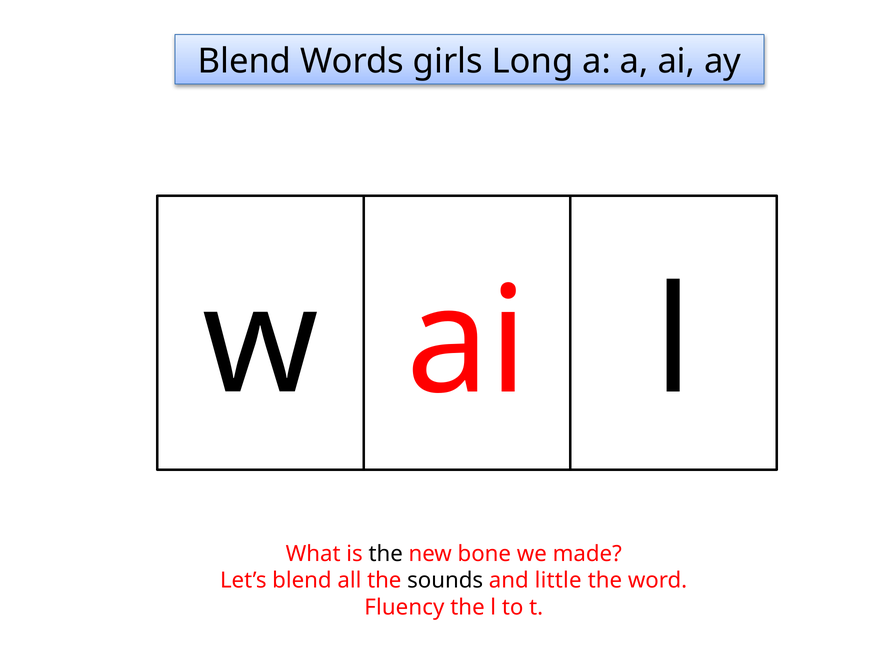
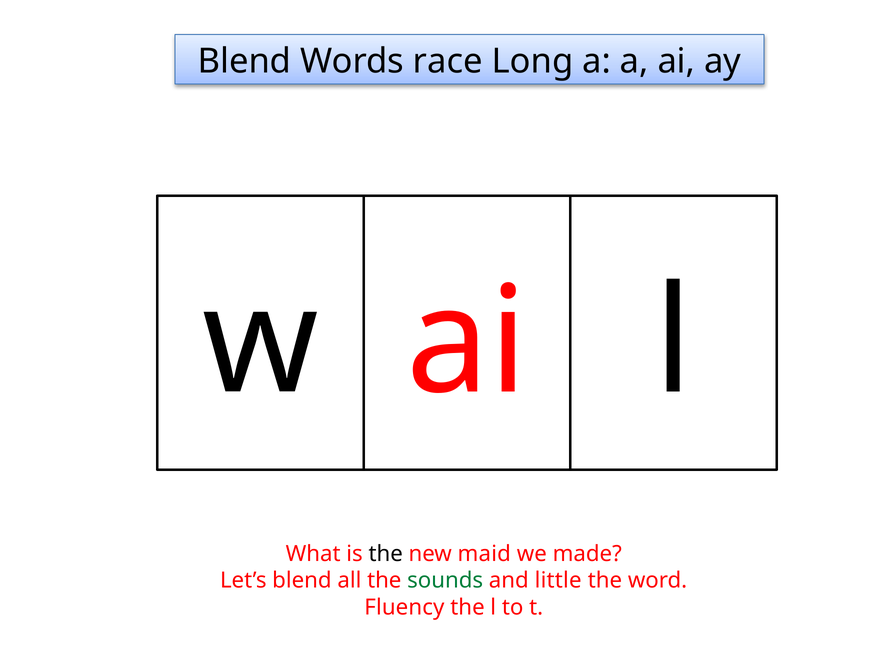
girls: girls -> race (448, 61)
bone: bone -> maid (484, 553)
sounds colour: black -> green (445, 580)
